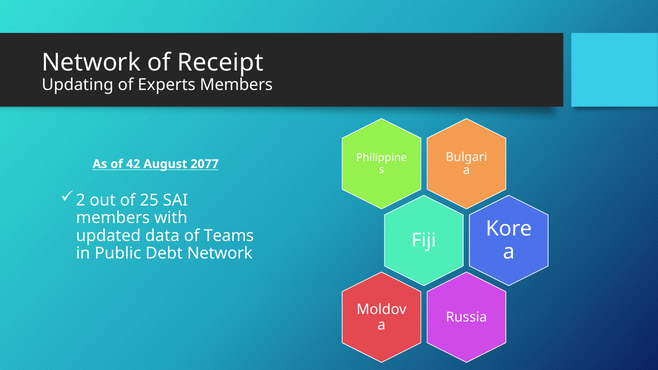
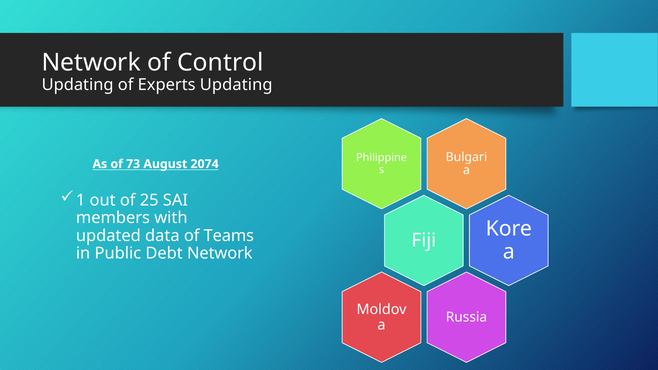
Receipt: Receipt -> Control (220, 63)
Experts Members: Members -> Updating (236, 85)
42: 42 -> 73 (133, 164)
2077: 2077 -> 2074 (205, 164)
2: 2 -> 1 (81, 200)
